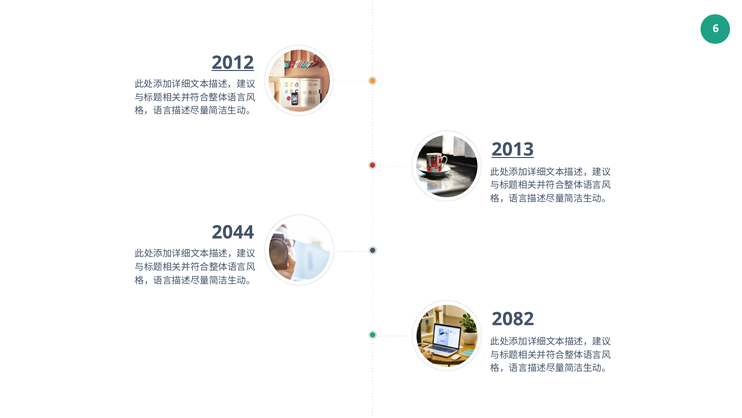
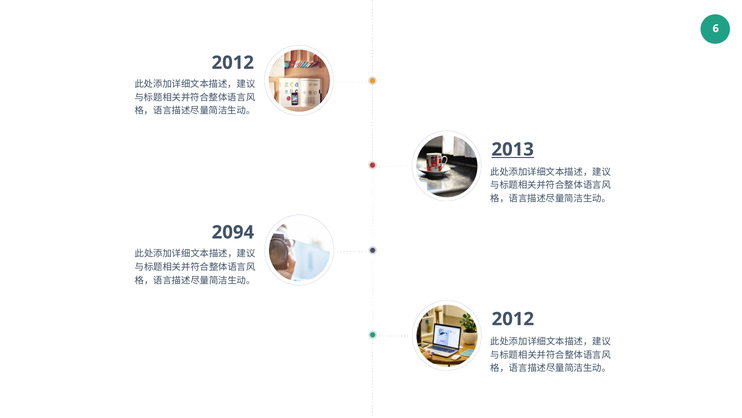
2012 underline: present -> none (233, 63)
2044: 2044 -> 2094 (233, 232)
2082: 2082 -> 2012 (513, 319)
